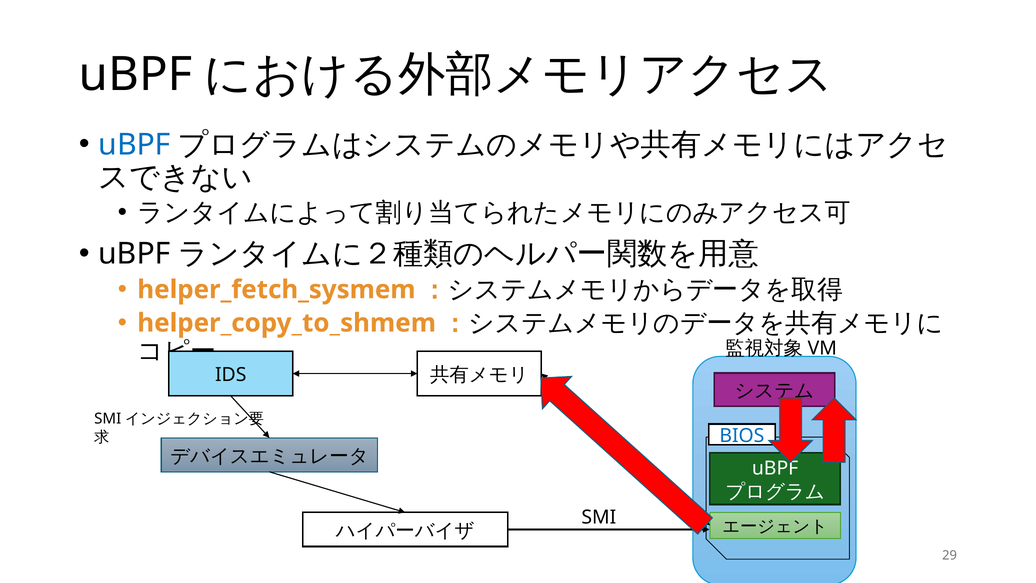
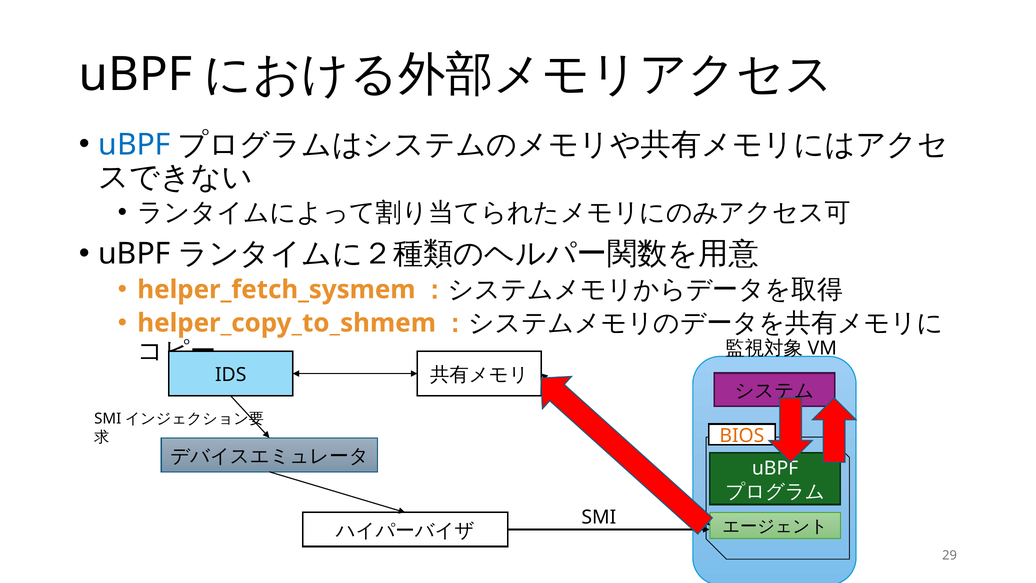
BIOS colour: blue -> orange (742, 436)
